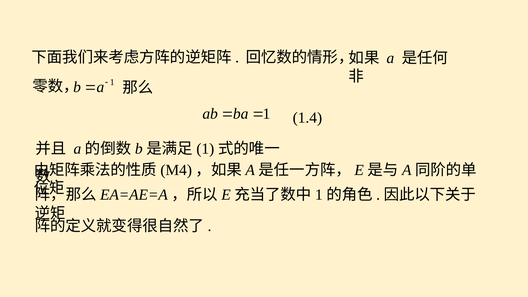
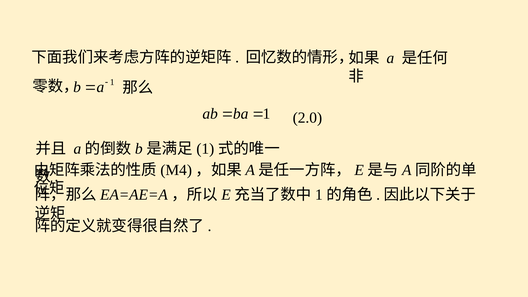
1.4: 1.4 -> 2.0 (307, 118)
